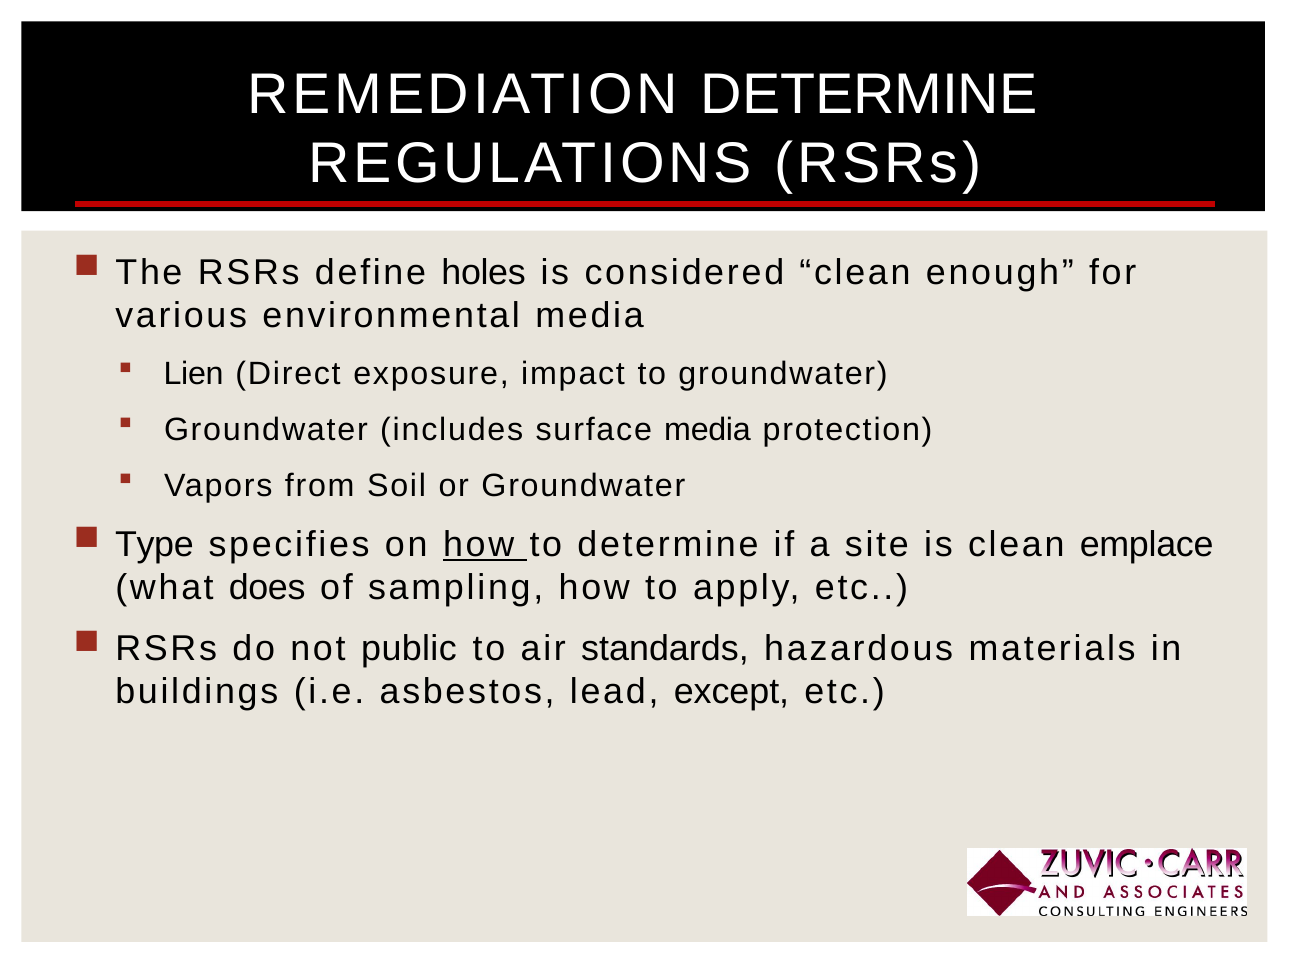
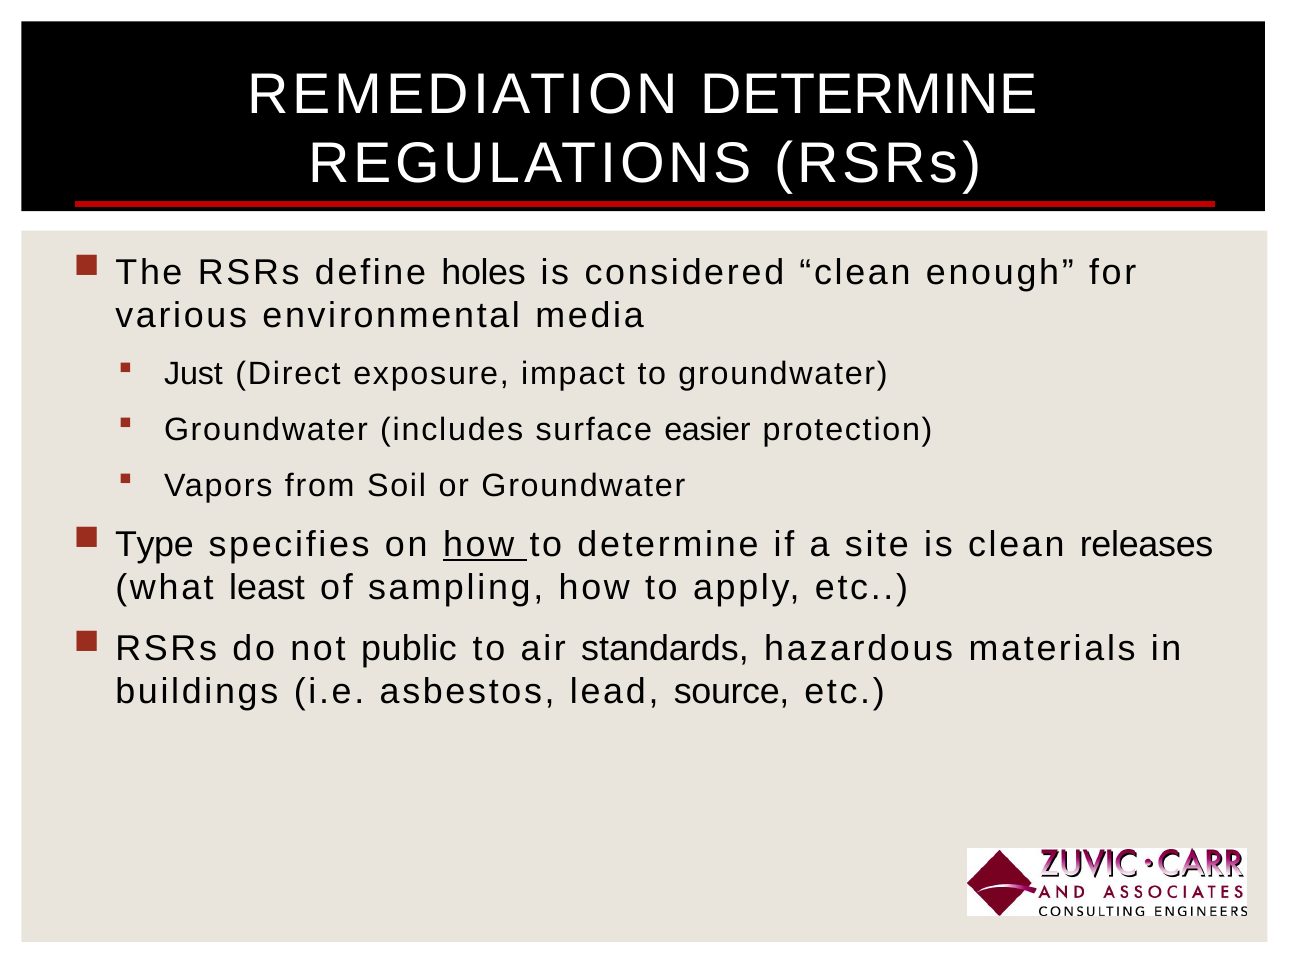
Lien: Lien -> Just (193, 374)
surface media: media -> easier (707, 430)
emplace: emplace -> releases (1147, 545)
does: does -> least (267, 588)
except: except -> source (732, 692)
